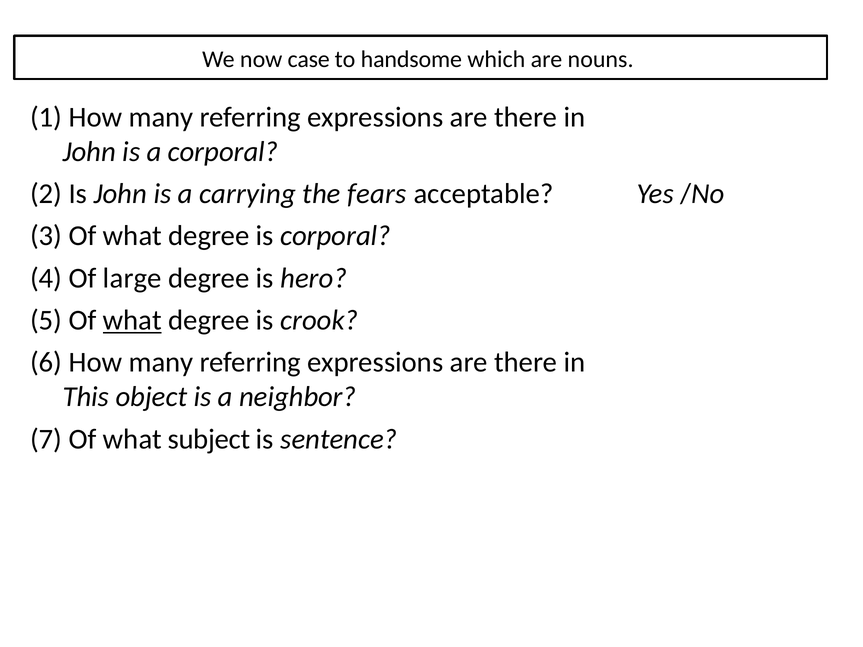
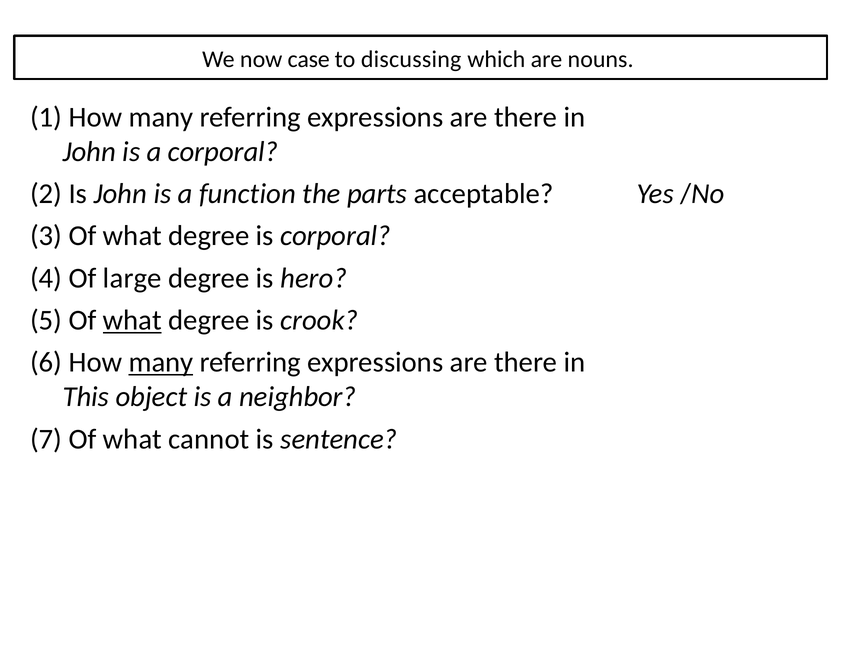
handsome: handsome -> discussing (411, 59)
carrying: carrying -> function (247, 194)
fears: fears -> parts (377, 194)
many underline: none -> present (161, 363)
subject: subject -> cannot (209, 439)
